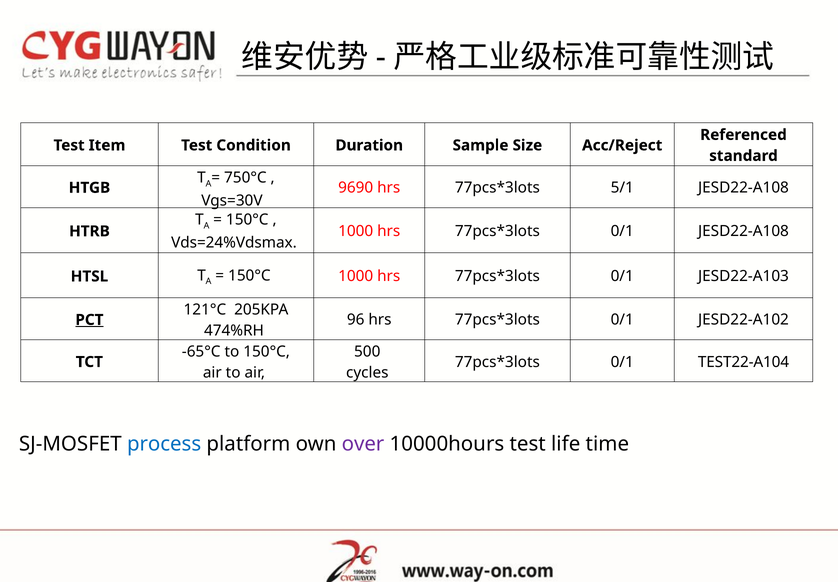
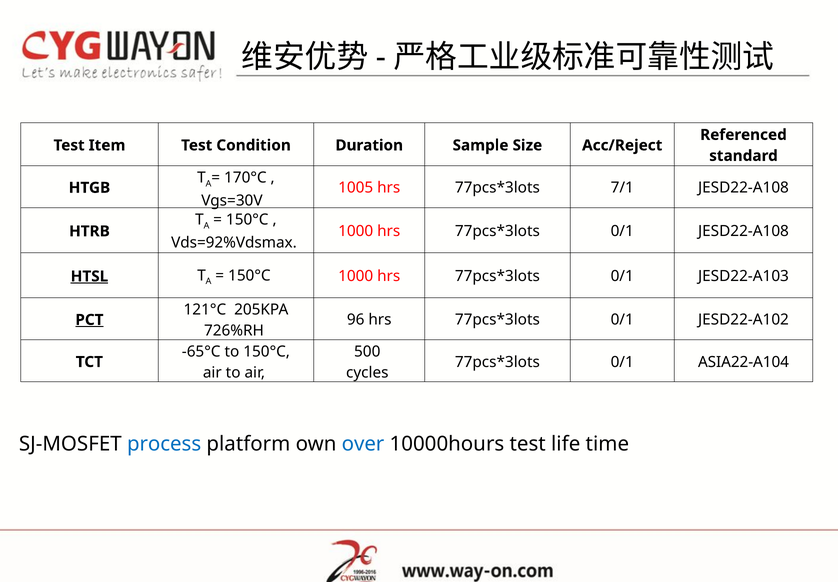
750°C: 750°C -> 170°C (245, 178)
9690: 9690 -> 1005 (356, 188)
5/1: 5/1 -> 7/1 (622, 188)
Vds=24%Vdsmax: Vds=24%Vdsmax -> Vds=92%Vdsmax (234, 243)
HTSL underline: none -> present (89, 276)
474%RH: 474%RH -> 726%RH (234, 331)
TEST22-A104: TEST22-A104 -> ASIA22-A104 (744, 362)
over colour: purple -> blue (363, 444)
